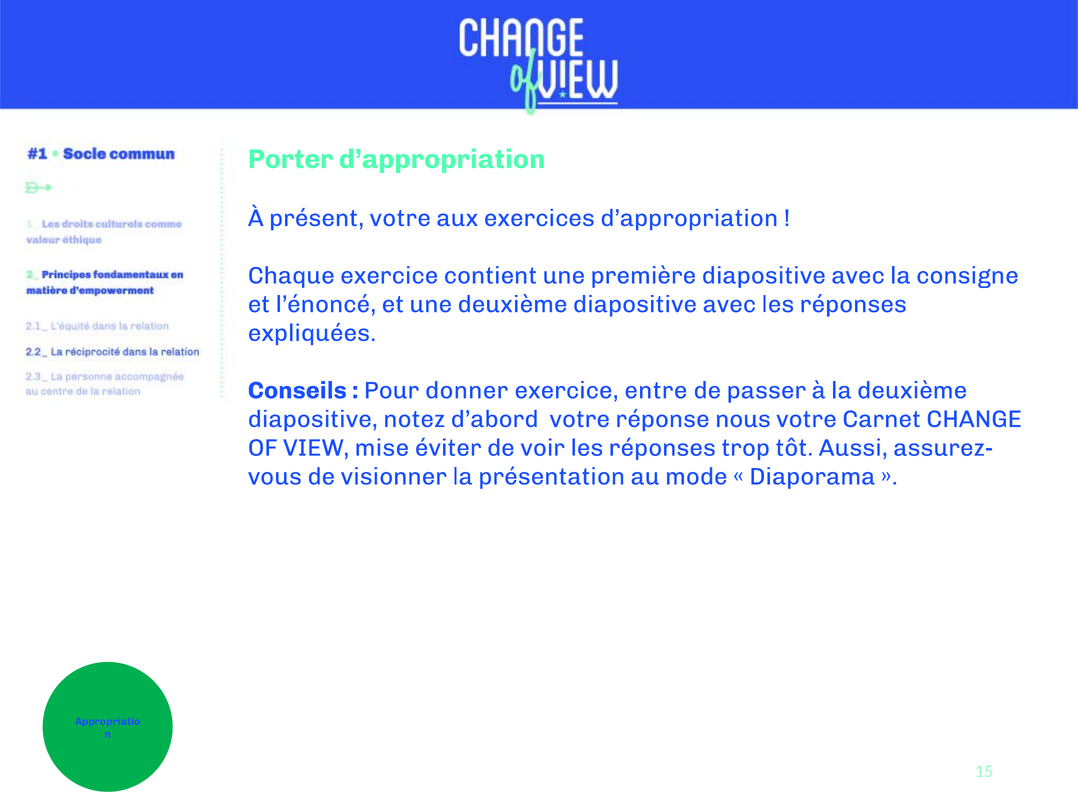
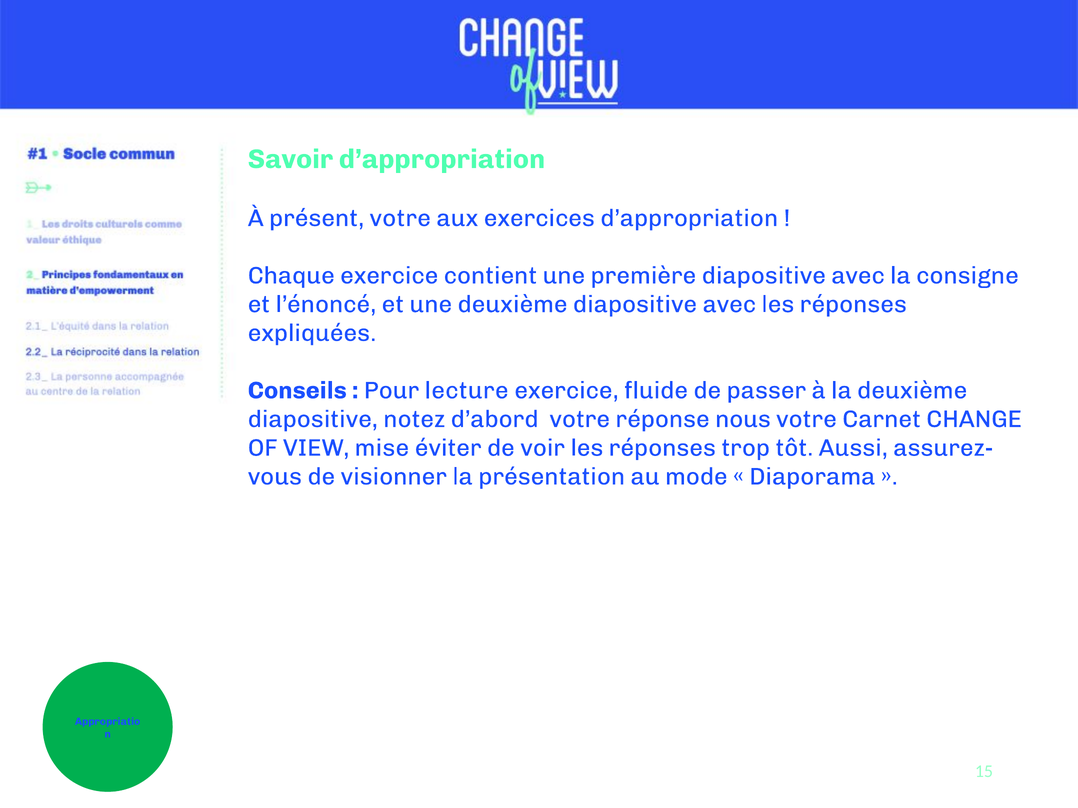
Porter: Porter -> Savoir (291, 159)
donner: donner -> lecture (467, 391)
entre: entre -> fluide (656, 391)
